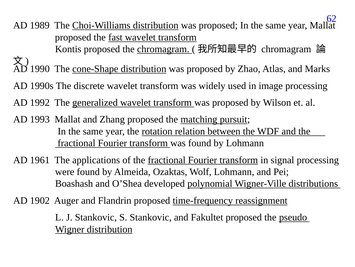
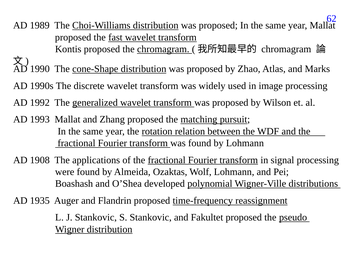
1961: 1961 -> 1908 (40, 160)
1902: 1902 -> 1935 (40, 200)
